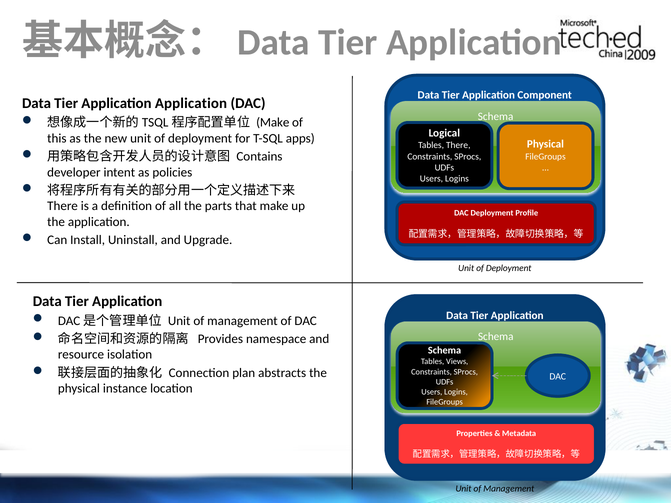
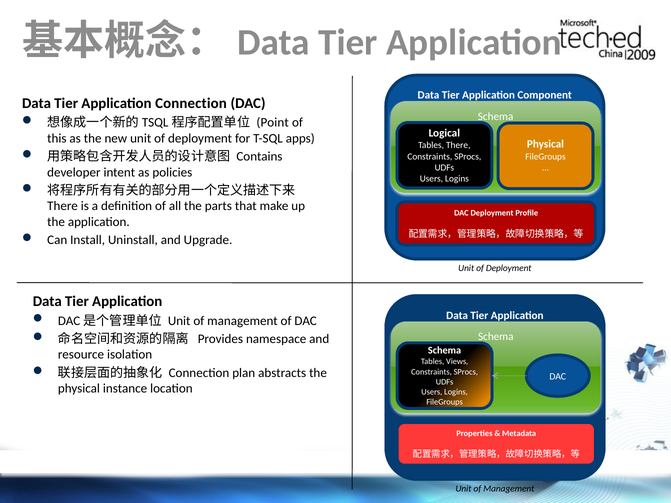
Application Application: Application -> Connection (191, 103)
Make: Make -> Point (273, 123)
